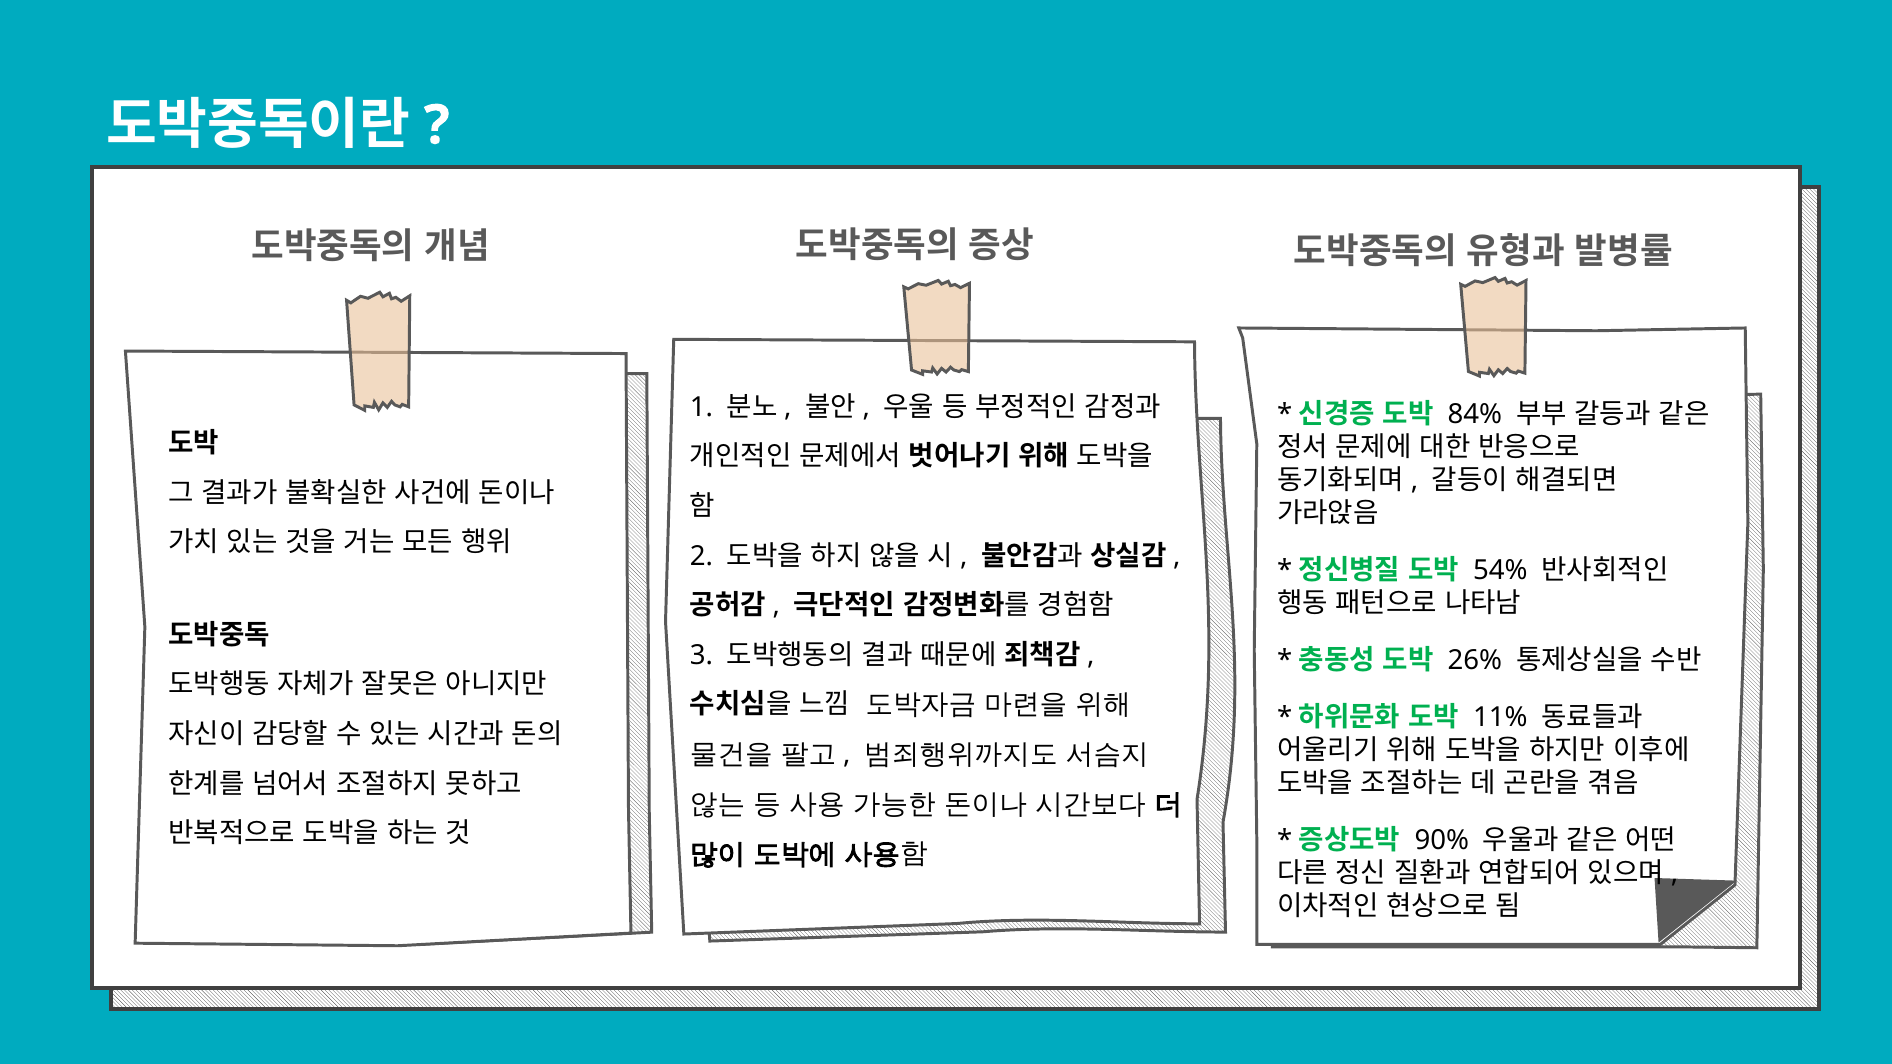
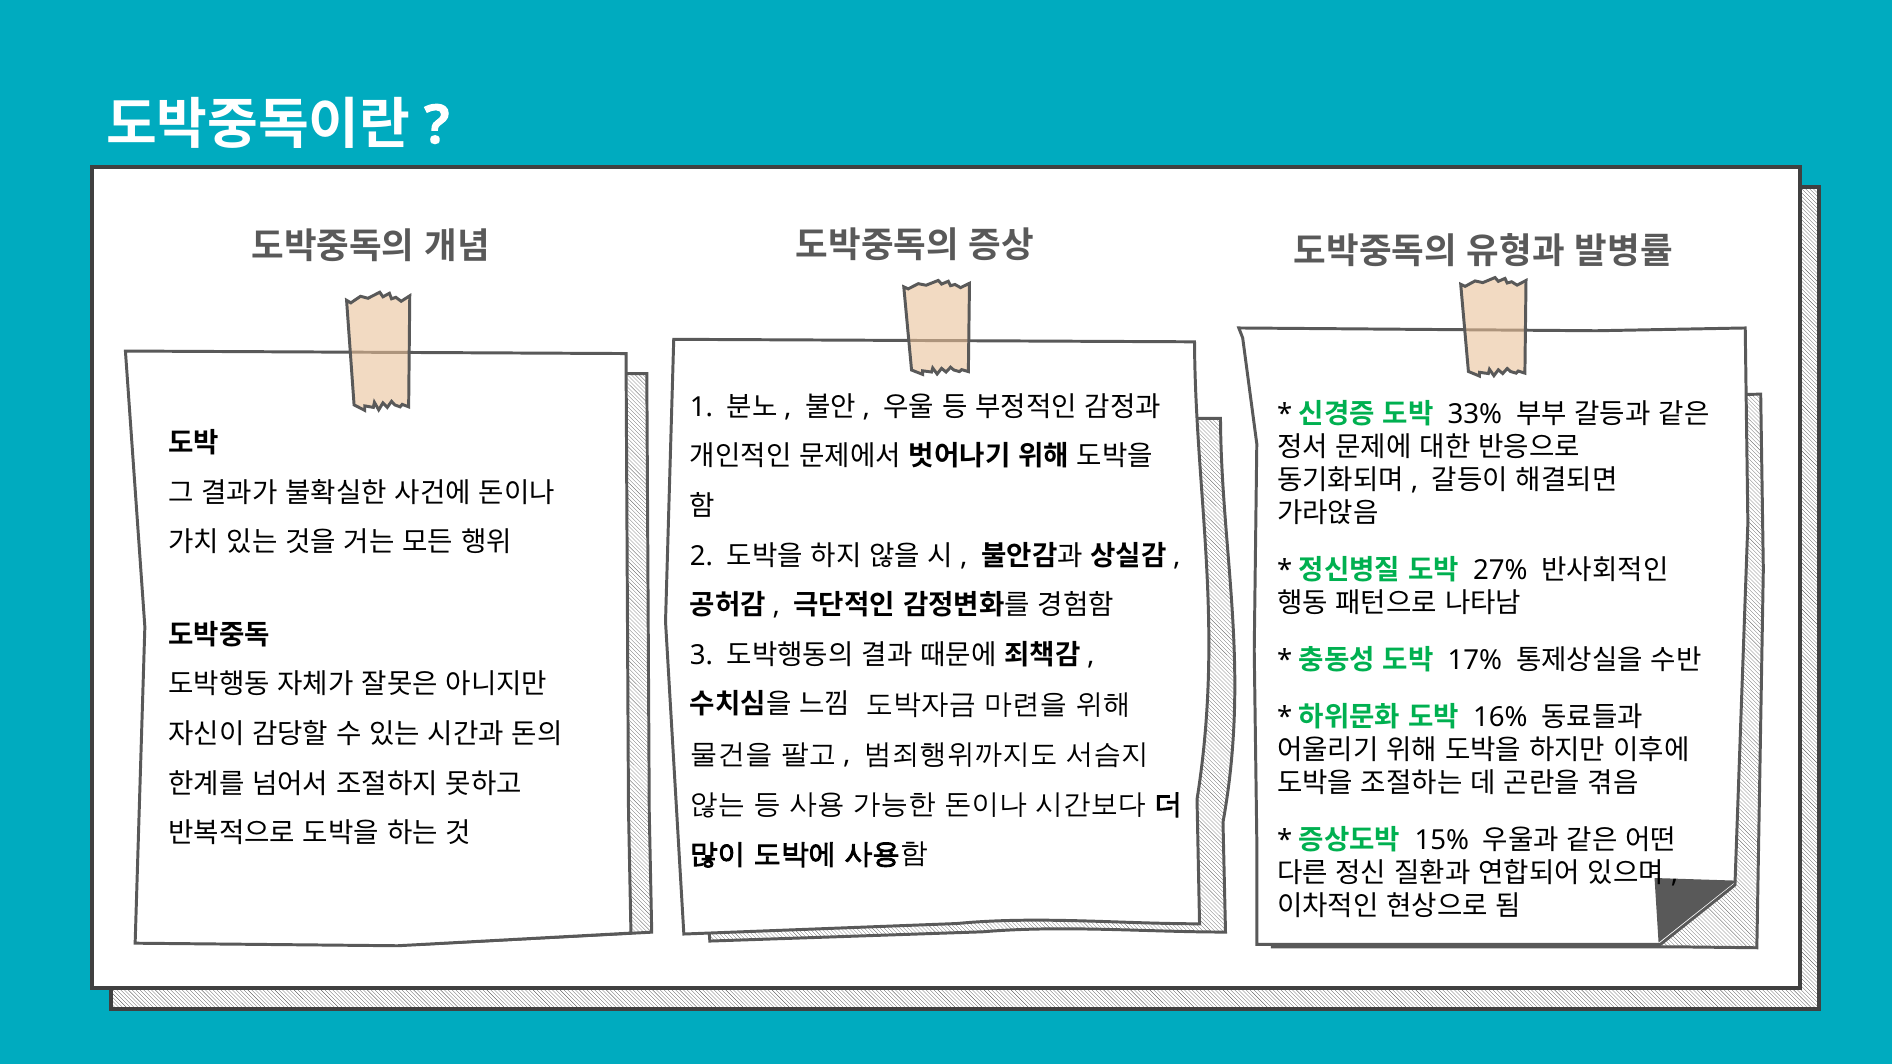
84%: 84% -> 33% (1475, 414)
54%: 54% -> 27% (1500, 570)
26%: 26% -> 17% (1475, 660)
11%: 11% -> 16% (1500, 717)
90%: 90% -> 15% (1442, 840)
